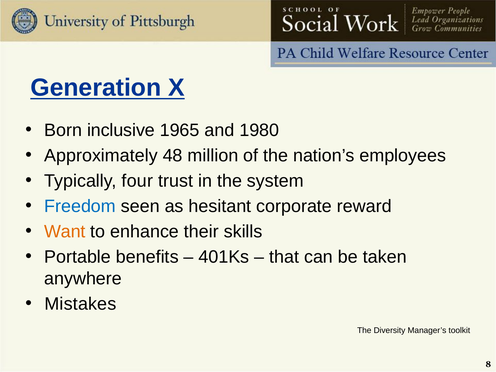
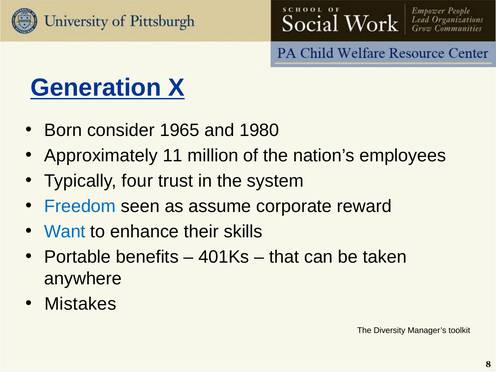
inclusive: inclusive -> consider (121, 130)
48: 48 -> 11 (173, 156)
hesitant: hesitant -> assume (220, 206)
Want colour: orange -> blue (65, 232)
